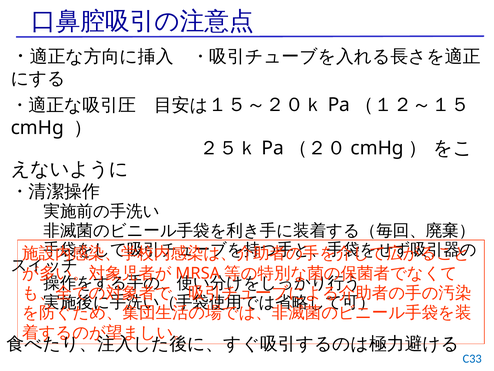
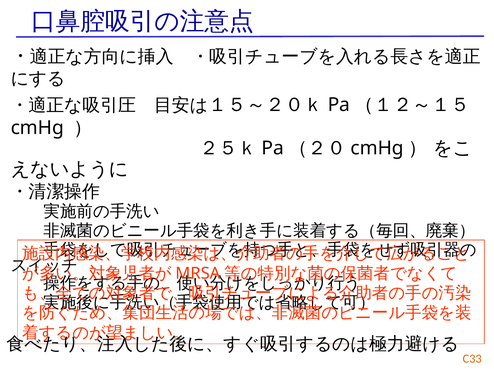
C33 colour: blue -> orange (472, 358)
